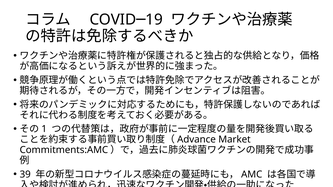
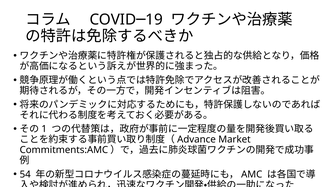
39: 39 -> 54 (25, 175)
